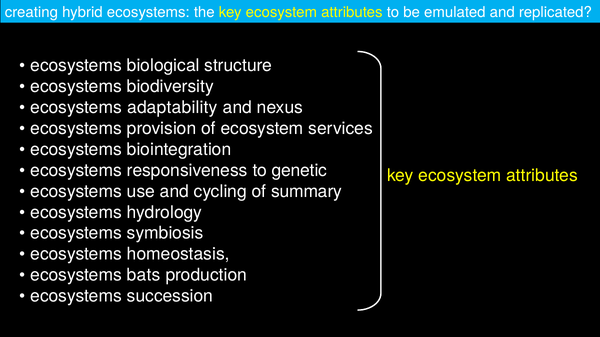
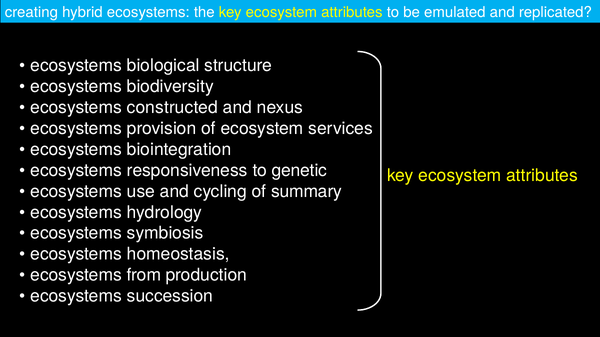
adaptability: adaptability -> constructed (172, 108)
bats: bats -> from (144, 276)
